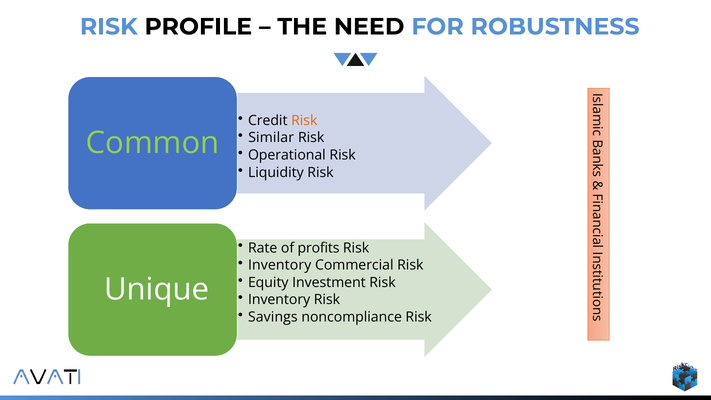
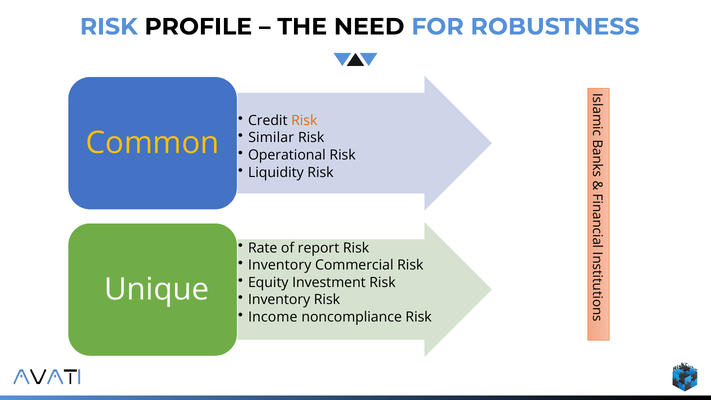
Common colour: light green -> yellow (153, 143)
profits: profits -> report (319, 248)
Savings: Savings -> Income (273, 317)
